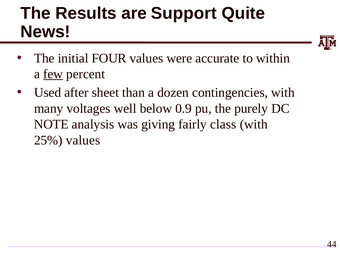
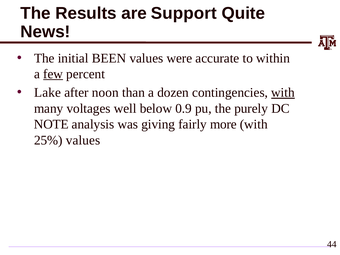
FOUR: FOUR -> BEEN (109, 58)
Used: Used -> Lake (47, 93)
sheet: sheet -> noon (105, 93)
with underline: none -> present (283, 93)
class: class -> more (223, 124)
